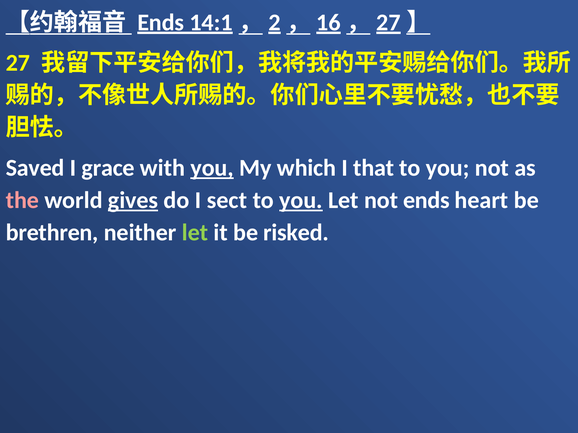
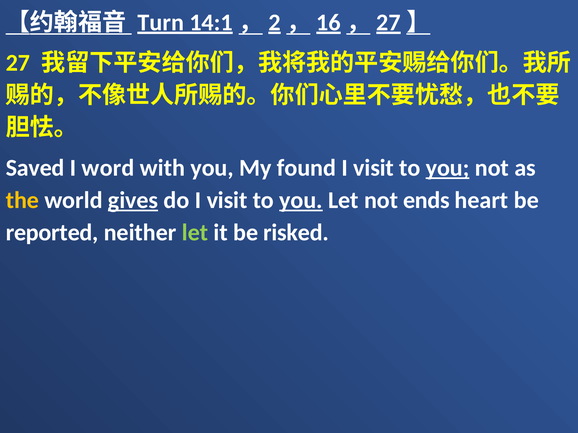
Ends: Ends -> Turn (161, 22)
grace: grace -> word (108, 168)
you underline: present -> none (212, 168)
which: which -> found (306, 168)
that: that -> visit (374, 168)
you underline: none -> present (448, 168)
the colour: pink -> yellow (22, 200)
do I sect: sect -> visit (227, 200)
brethren: brethren -> reported (52, 233)
